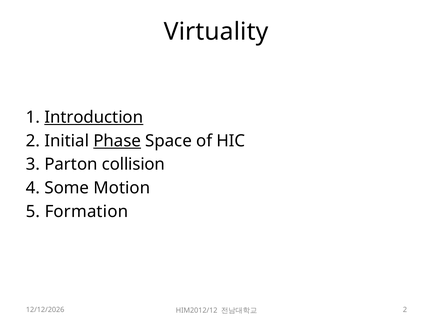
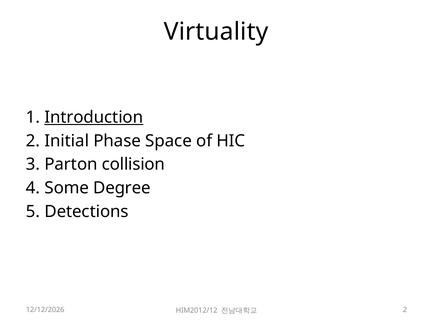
Phase underline: present -> none (117, 141)
Motion: Motion -> Degree (122, 188)
Formation: Formation -> Detections (87, 211)
